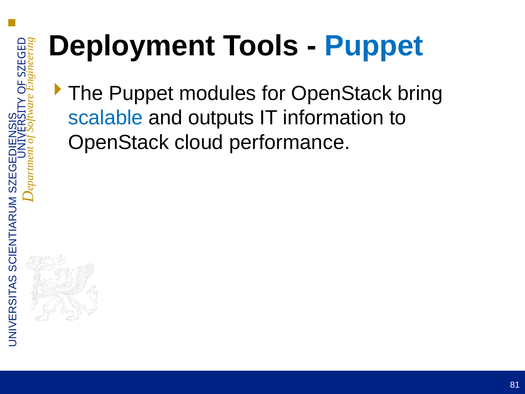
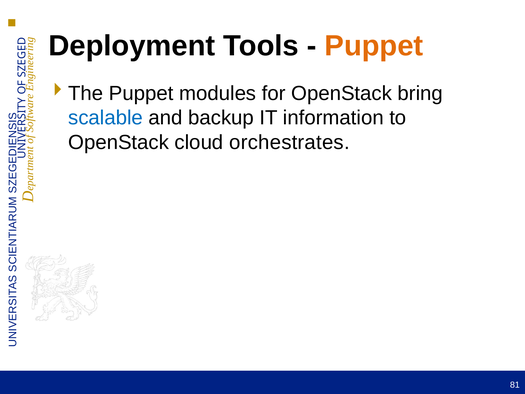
Puppet colour: blue -> orange (374, 46)
outputs: outputs -> backup (221, 118)
performance: performance -> orchestrates (289, 142)
